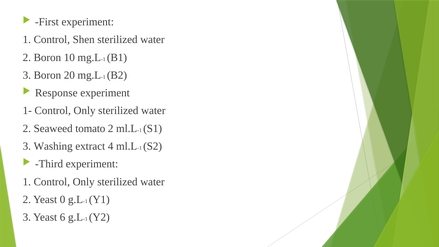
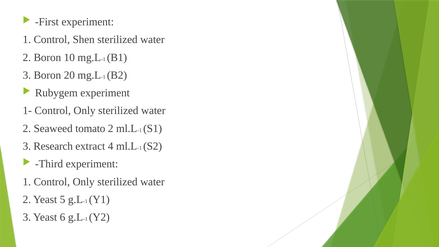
Response: Response -> Rubygem (56, 93)
Washing: Washing -> Research (53, 146)
0: 0 -> 5 (63, 199)
